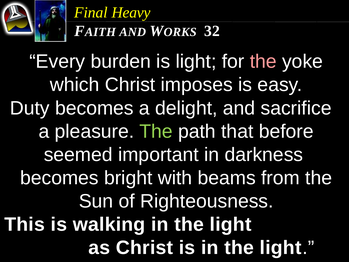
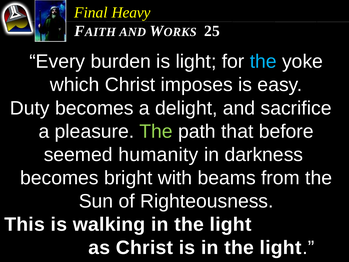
32: 32 -> 25 (212, 31)
the colour: pink -> light blue (263, 61)
important: important -> humanity (158, 155)
